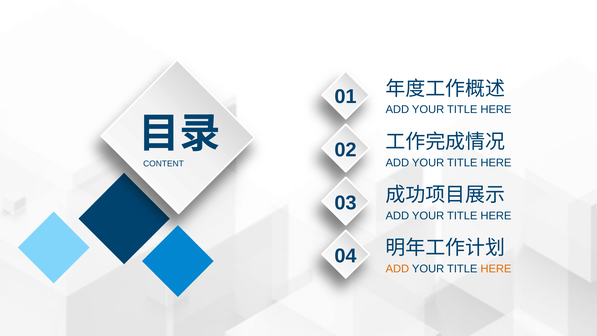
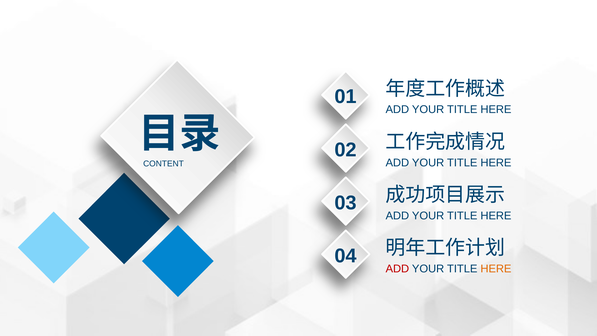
ADD colour: orange -> red (397, 269)
